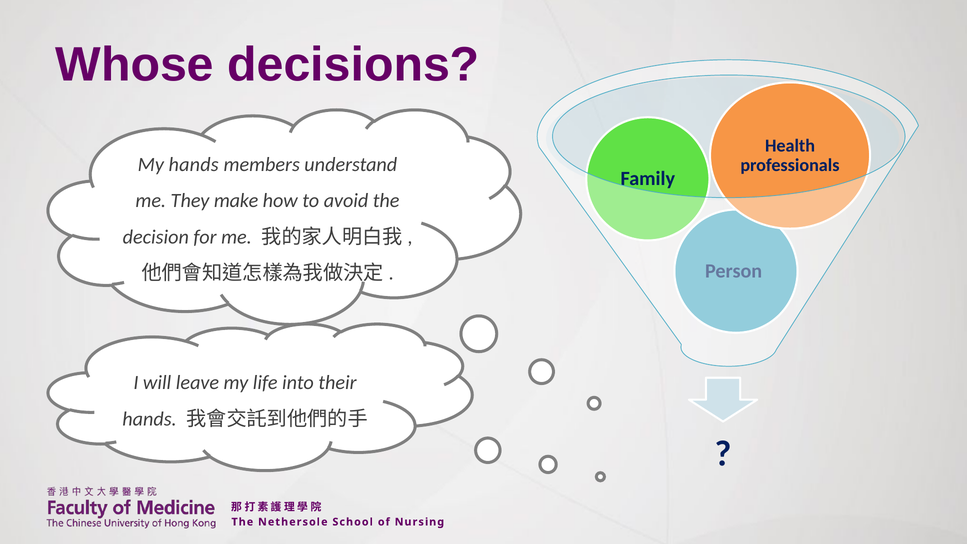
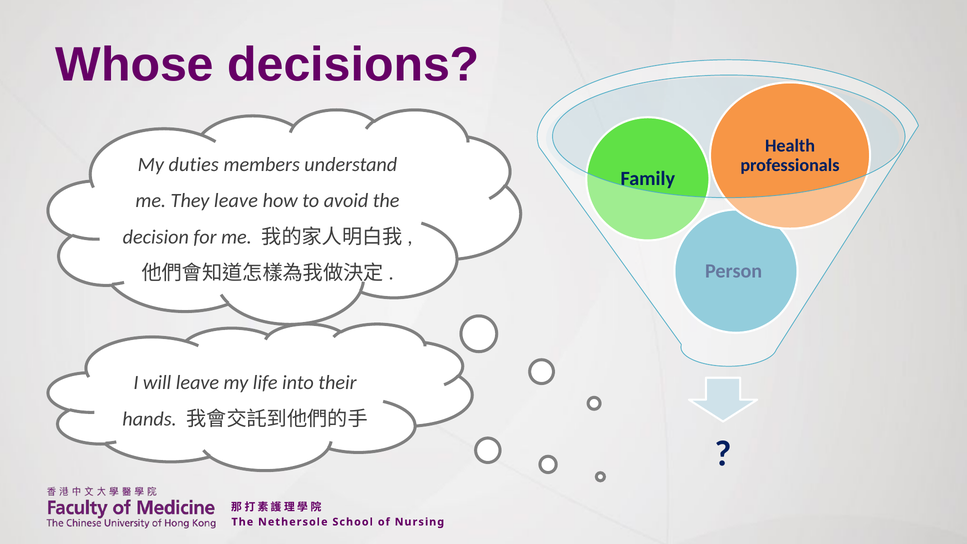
My hands: hands -> duties (194, 164)
They make: make -> leave (236, 201)
